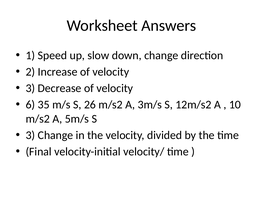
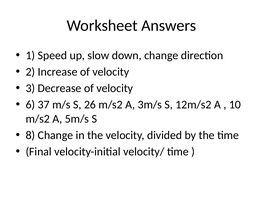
35: 35 -> 37 (44, 104)
3: 3 -> 8 (30, 135)
